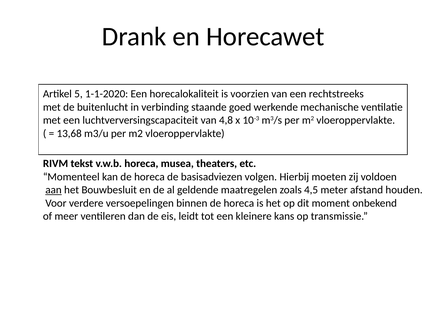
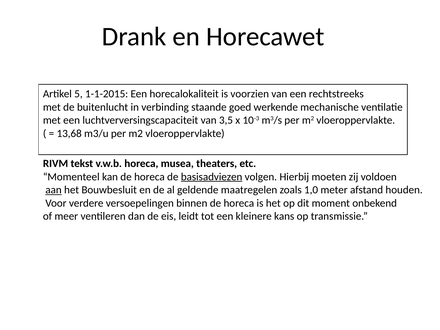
1-1-2020: 1-1-2020 -> 1-1-2015 (107, 94)
4,8: 4,8 -> 3,5 (226, 120)
basisadviezen underline: none -> present (212, 177)
4,5: 4,5 -> 1,0 (311, 190)
